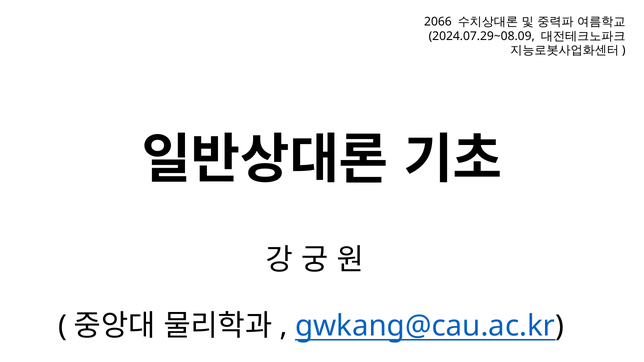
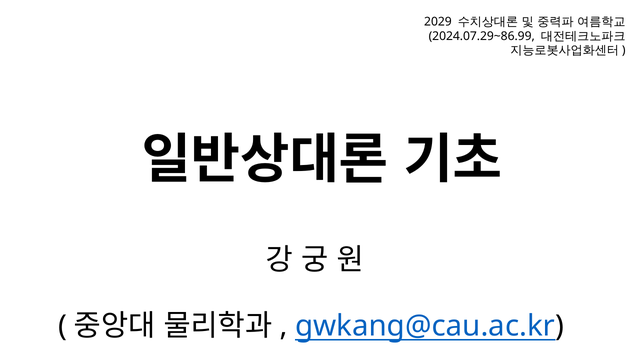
2066: 2066 -> 2029 (438, 22)
2024.07.29~08.09: 2024.07.29~08.09 -> 2024.07.29~86.99 (482, 36)
